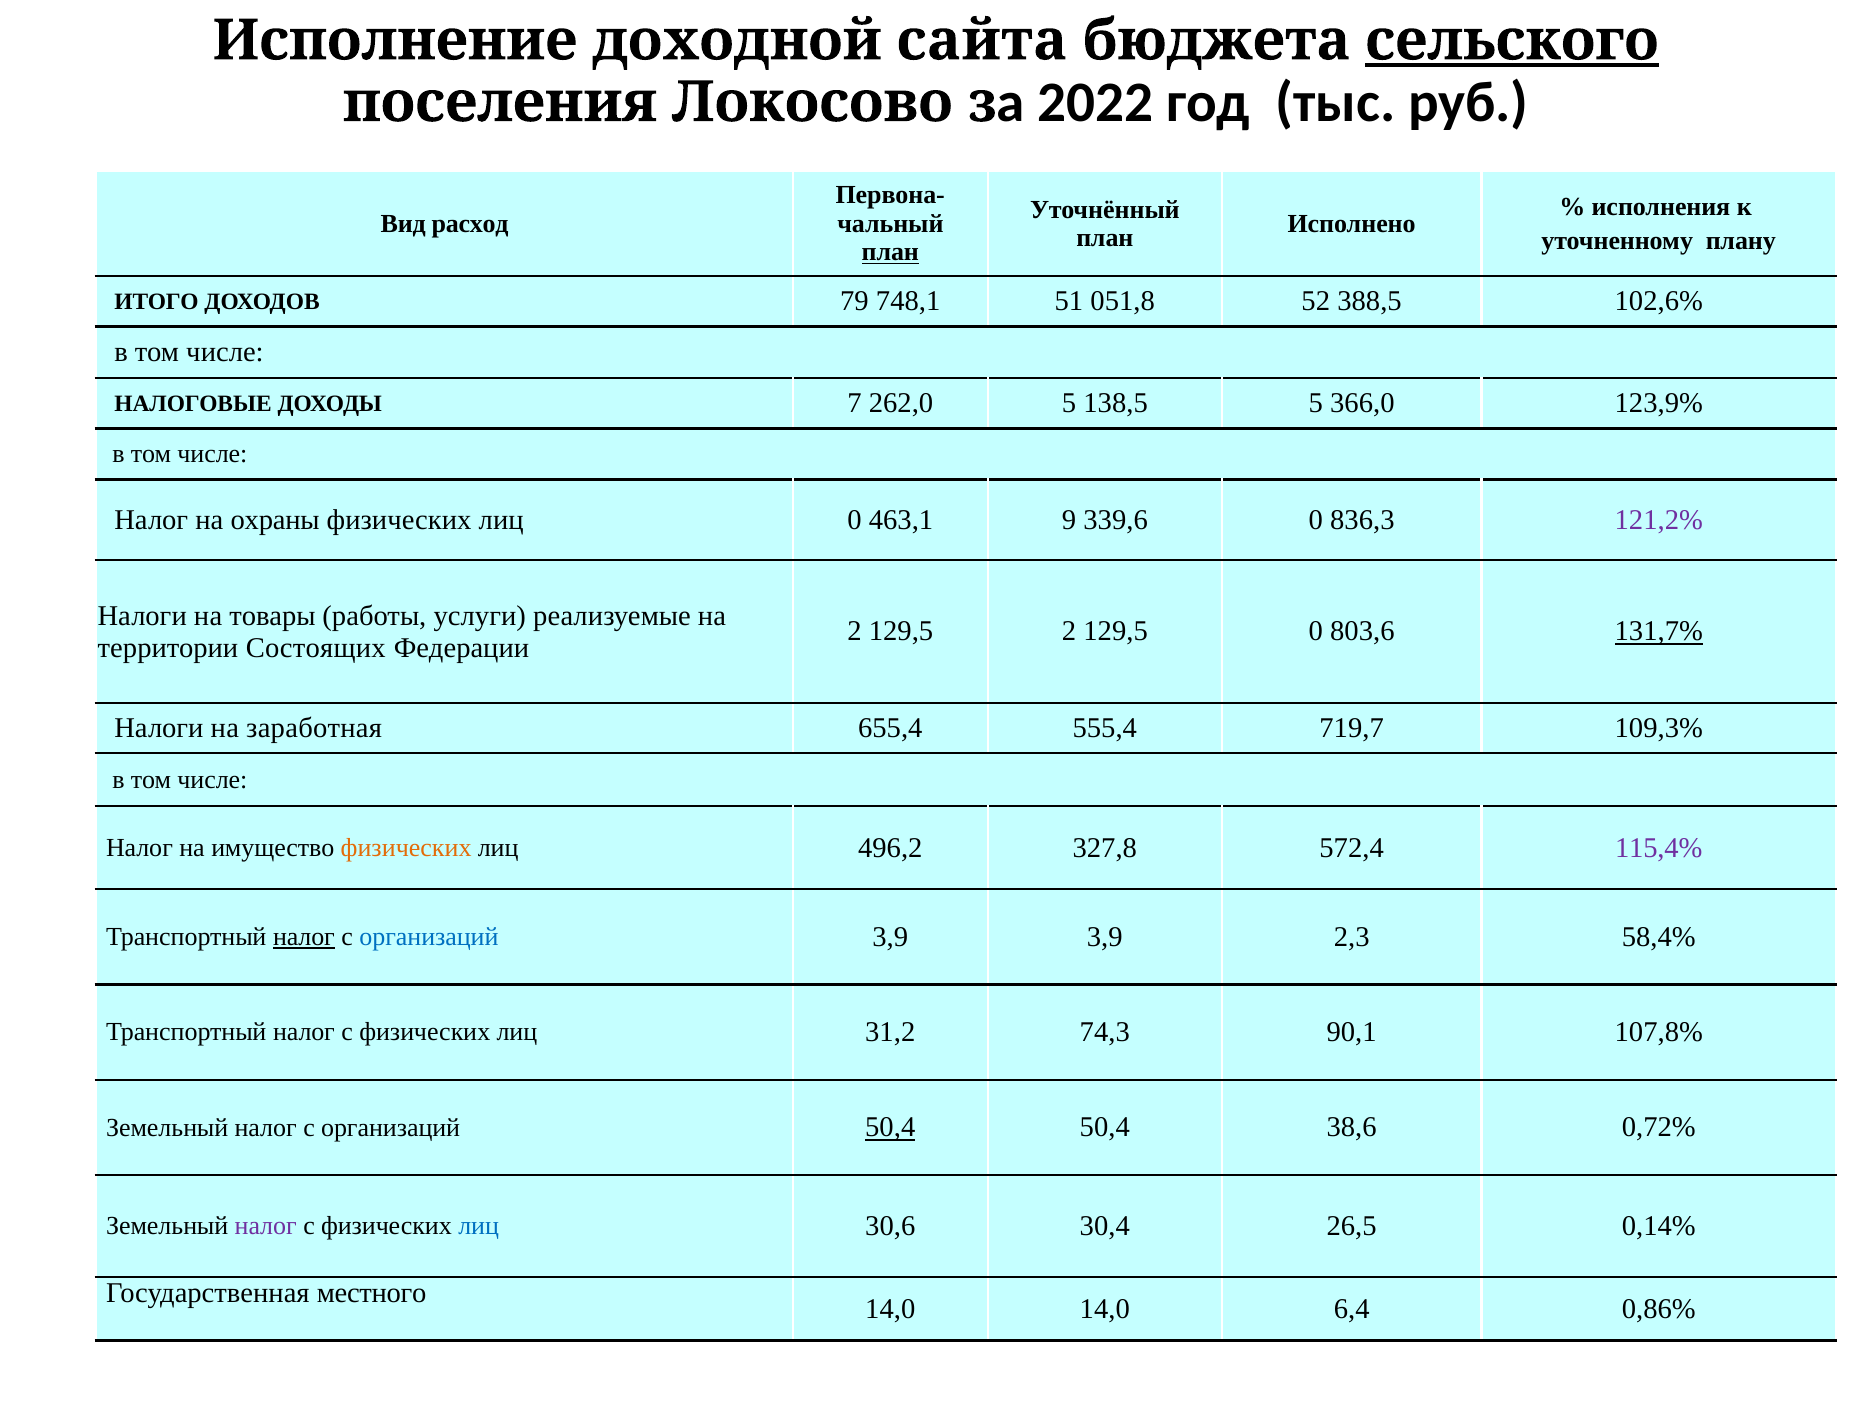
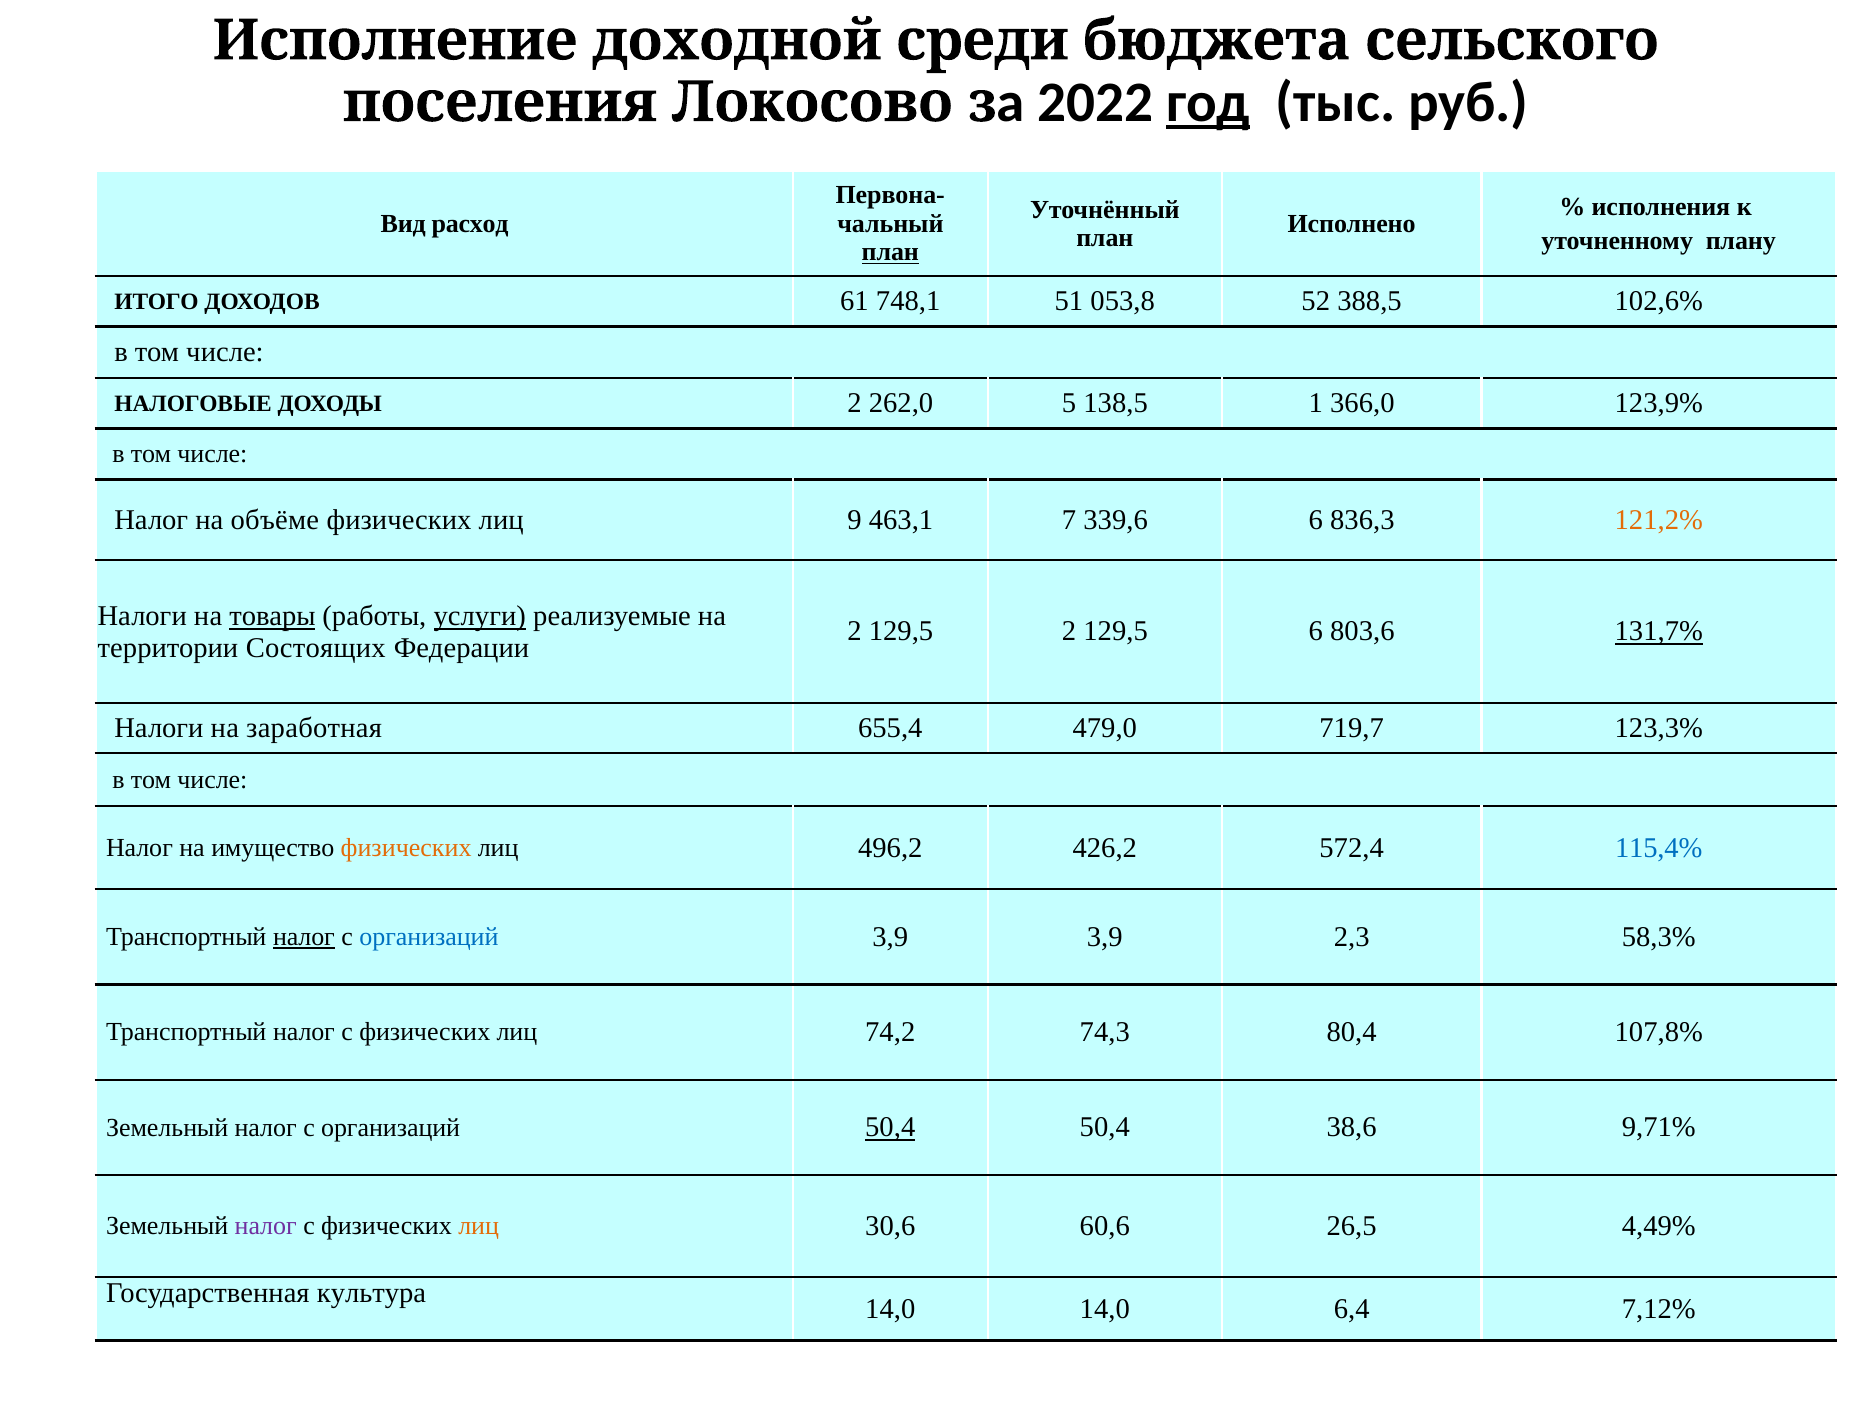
сайта: сайта -> среди (983, 41)
сельского underline: present -> none (1512, 41)
год underline: none -> present (1208, 102)
79: 79 -> 61 (854, 301)
051,8: 051,8 -> 053,8 (1123, 301)
ДОХОДЫ 7: 7 -> 2 (854, 403)
138,5 5: 5 -> 1 (1316, 403)
охраны: охраны -> объёме (275, 520)
лиц 0: 0 -> 9 (854, 520)
9: 9 -> 7 (1069, 520)
339,6 0: 0 -> 6 (1316, 520)
121,2% colour: purple -> orange (1659, 520)
товары underline: none -> present (272, 617)
услуги underline: none -> present (480, 617)
129,5 0: 0 -> 6 (1316, 631)
555,4: 555,4 -> 479,0 (1105, 728)
109,3%: 109,3% -> 123,3% (1659, 728)
327,8: 327,8 -> 426,2 (1105, 848)
115,4% colour: purple -> blue (1659, 848)
58,4%: 58,4% -> 58,3% (1659, 937)
31,2: 31,2 -> 74,2 (890, 1032)
90,1: 90,1 -> 80,4 (1352, 1032)
0,72%: 0,72% -> 9,71% (1659, 1128)
лиц colour: blue -> orange (479, 1226)
30,4: 30,4 -> 60,6 (1105, 1226)
0,14%: 0,14% -> 4,49% (1659, 1226)
местного: местного -> культура (372, 1293)
0,86%: 0,86% -> 7,12% (1659, 1309)
